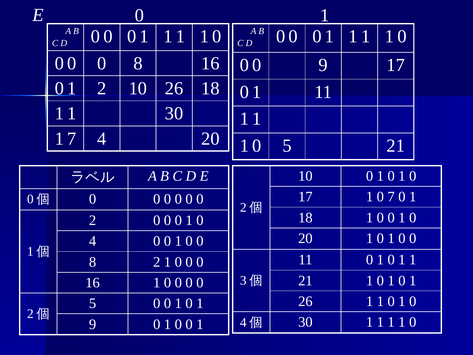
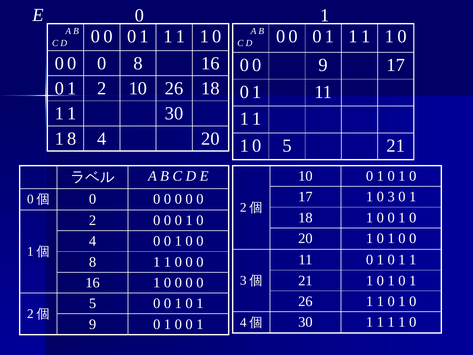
1 7: 7 -> 8 (72, 139)
0 7: 7 -> 3 (391, 197)
8 2: 2 -> 1 (157, 262)
